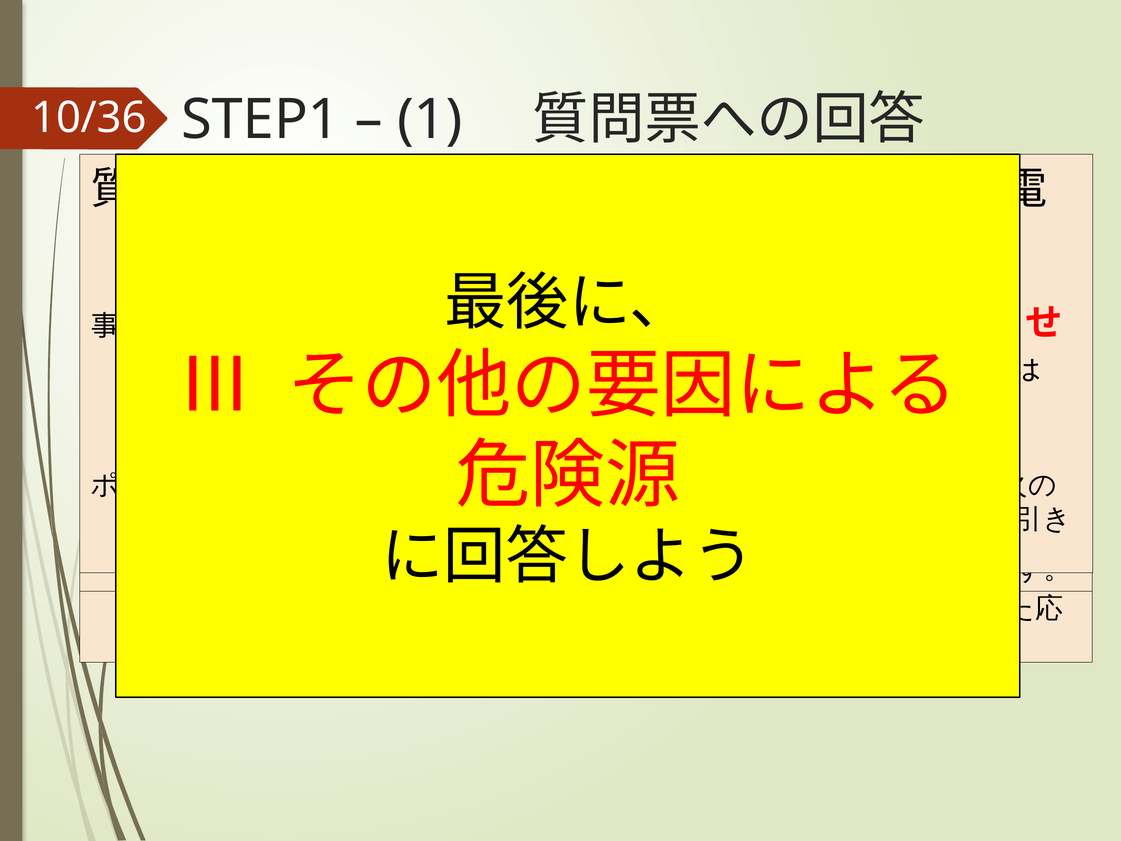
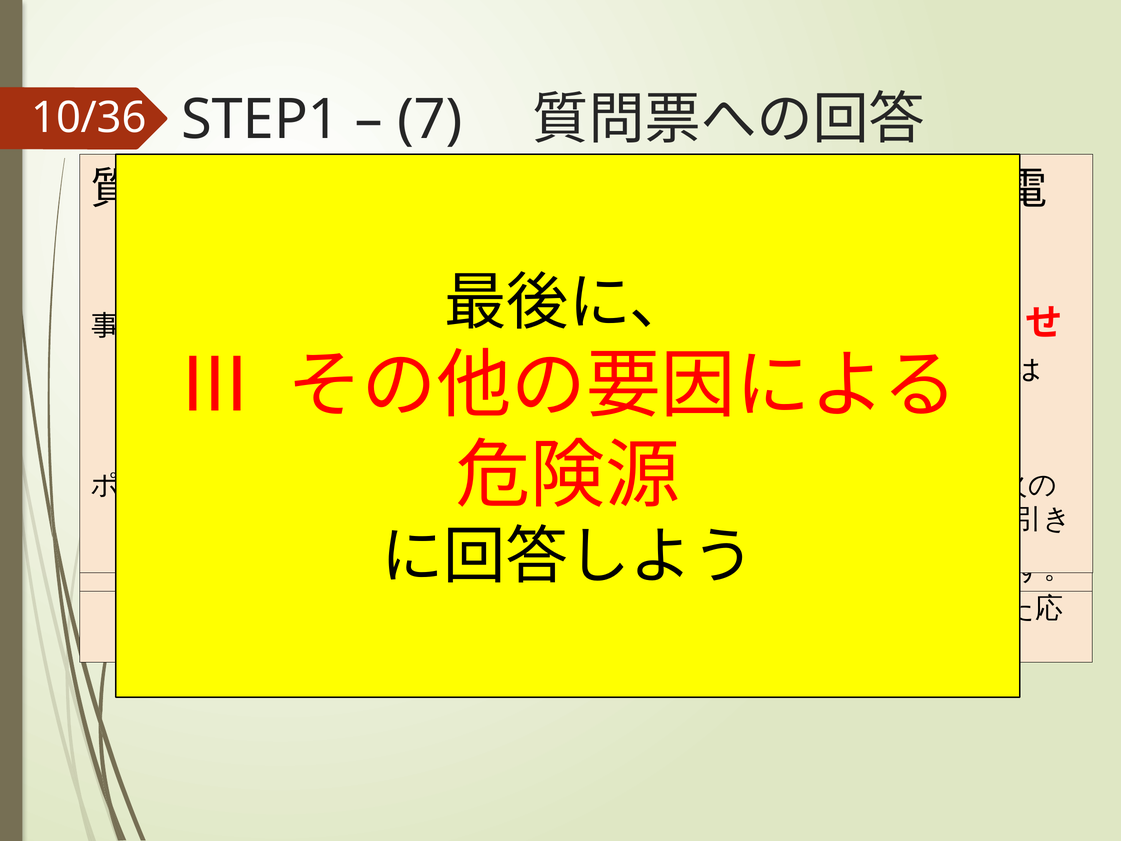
1: 1 -> 7 (430, 120)
